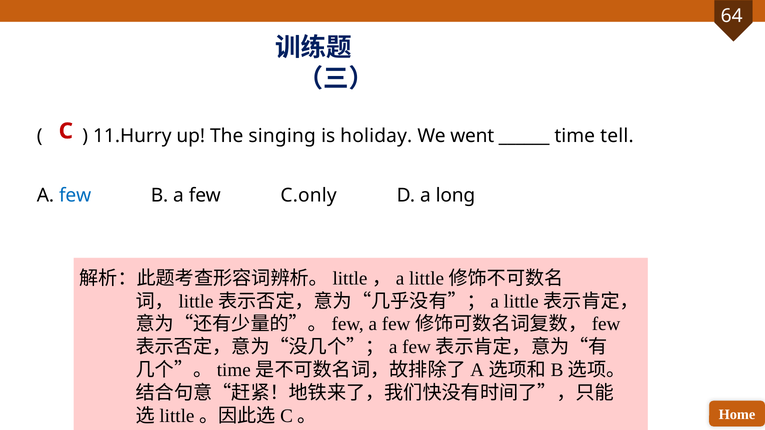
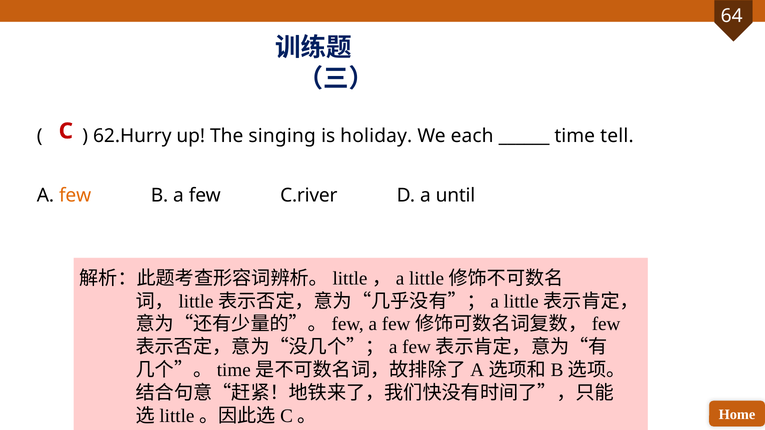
11.Hurry: 11.Hurry -> 62.Hurry (132, 136)
went: went -> each (472, 136)
few colour: blue -> orange (75, 196)
C.only: C.only -> C.river (309, 196)
long: long -> until (455, 196)
